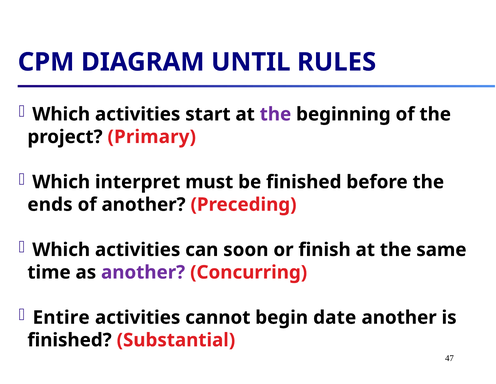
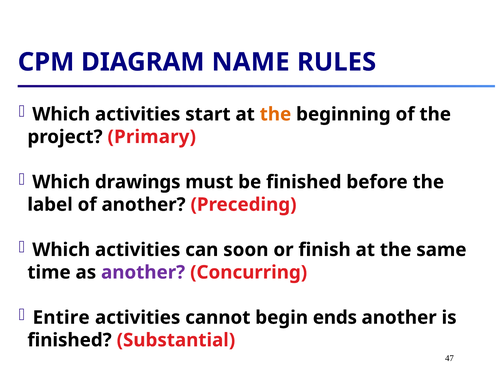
UNTIL: UNTIL -> NAME (251, 62)
the colour: purple -> orange (275, 114)
interpret: interpret -> drawings (138, 182)
ends: ends -> label (50, 204)
date: date -> ends (335, 317)
